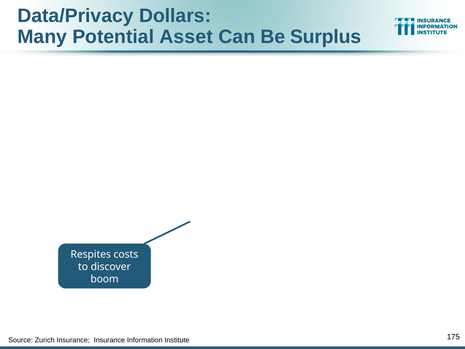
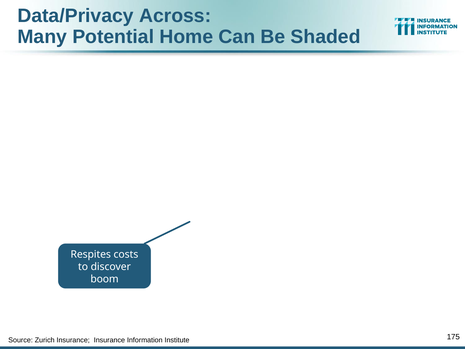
Dollars: Dollars -> Across (175, 16)
Asset: Asset -> Home (186, 37)
Surplus: Surplus -> Shaded (326, 37)
